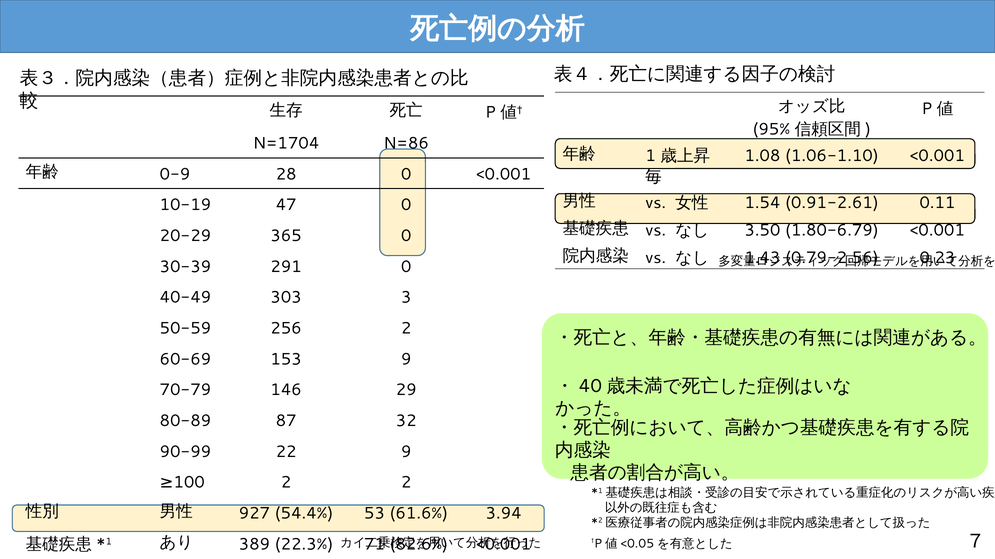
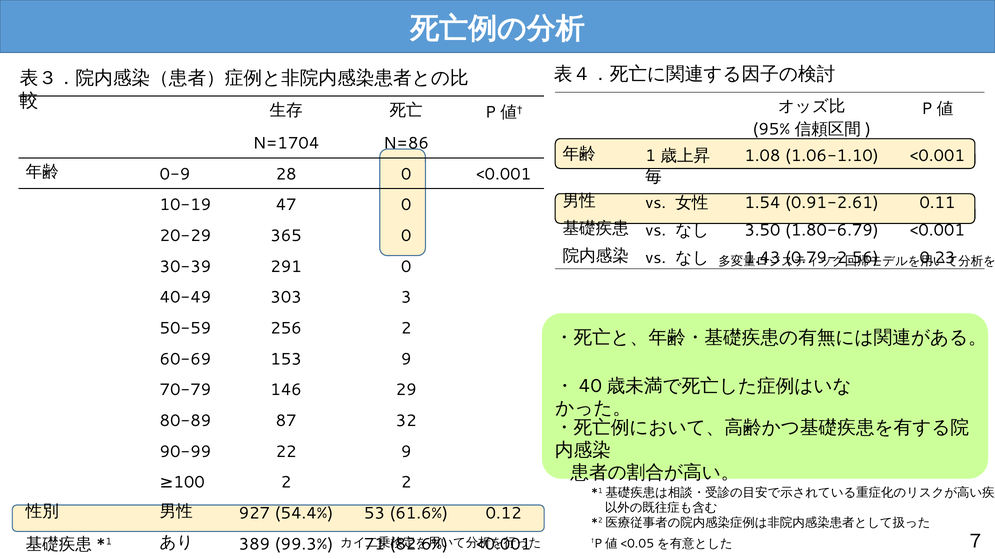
3.94: 3.94 -> 0.12 (504, 514)
22.3%: 22.3% -> 99.3% (304, 545)
